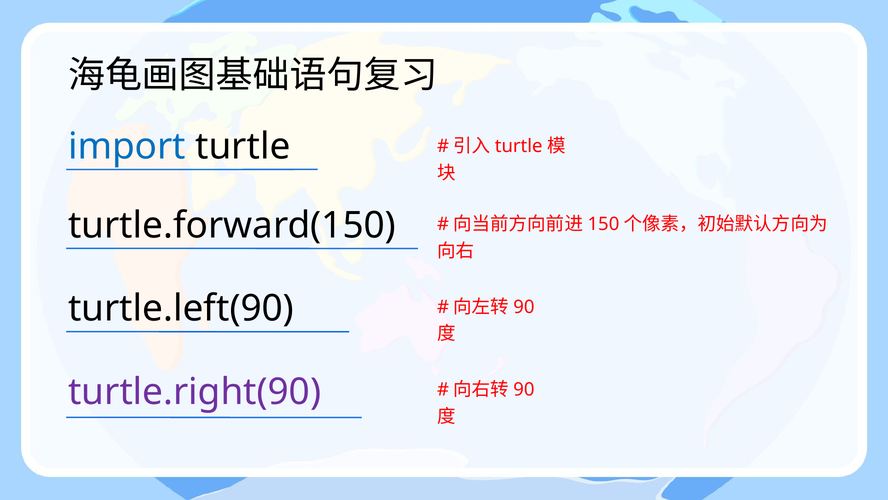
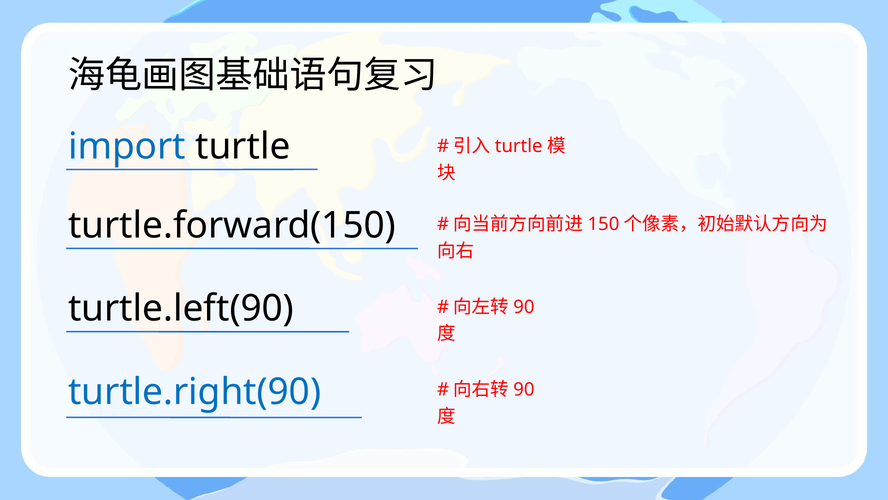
turtle.right(90 colour: purple -> blue (195, 392)
